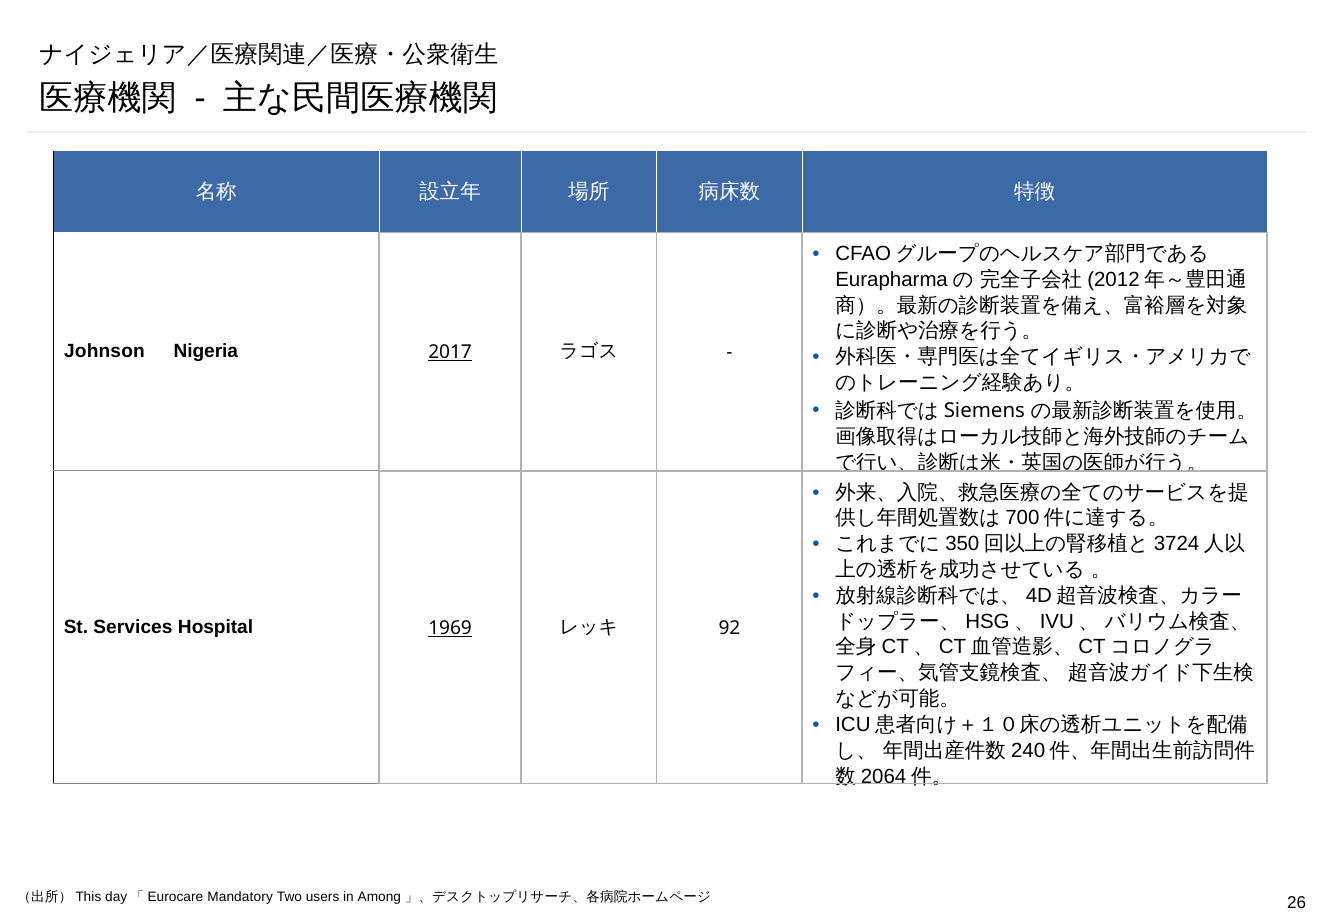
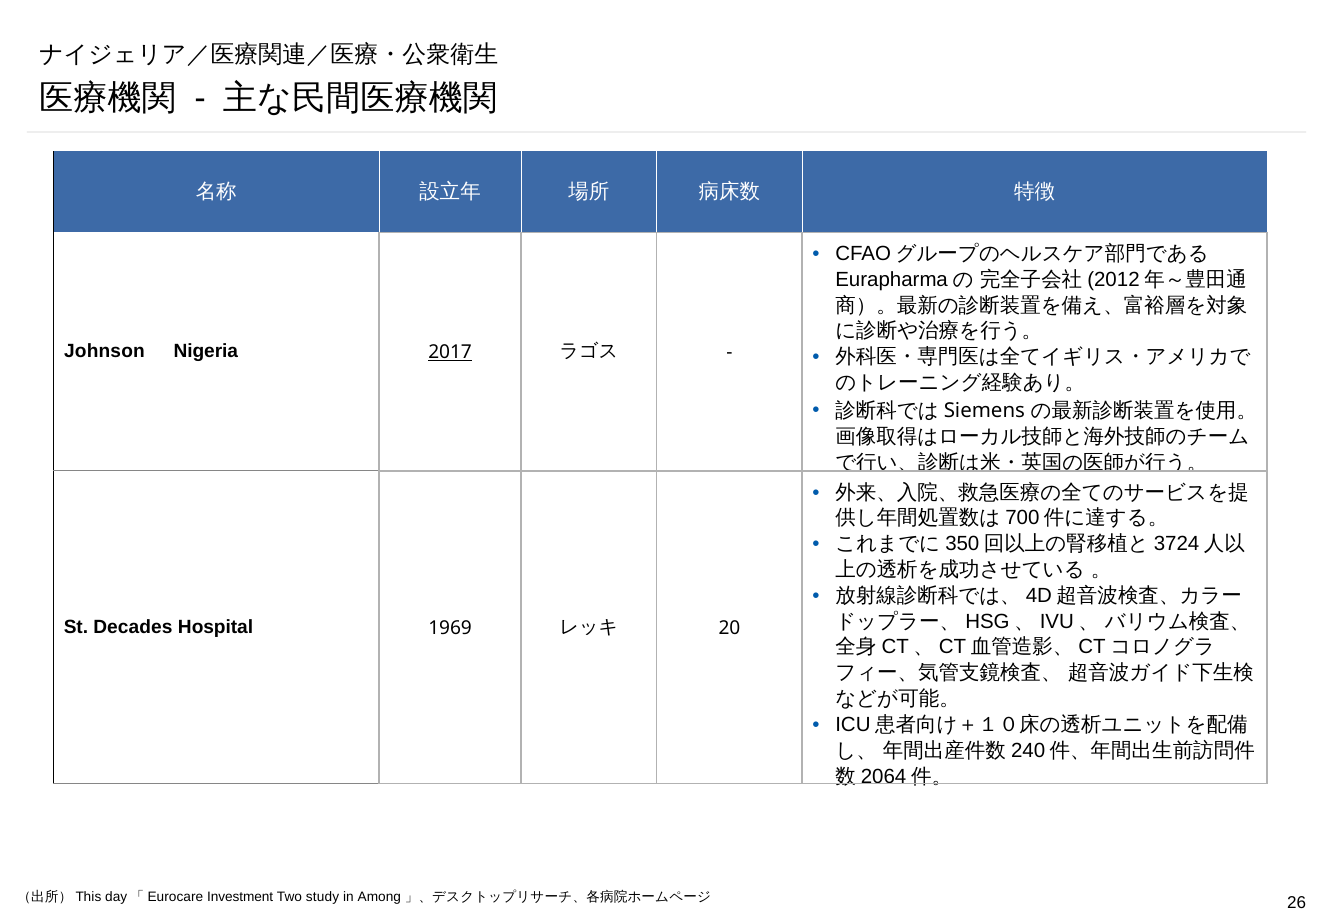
Services: Services -> Decades (133, 627)
1969 underline: present -> none (450, 628)
92: 92 -> 20 (729, 628)
Mandatory: Mandatory -> Investment (240, 897)
users: users -> study (323, 897)
